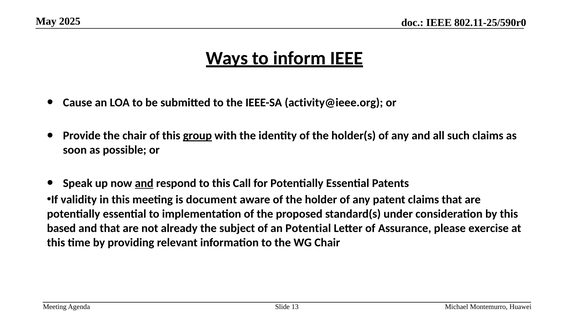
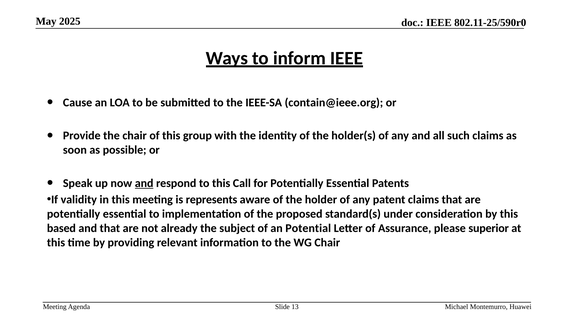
activity@ieee.org: activity@ieee.org -> contain@ieee.org (334, 103)
group underline: present -> none (197, 136)
document: document -> represents (212, 200)
exercise: exercise -> superior (489, 228)
